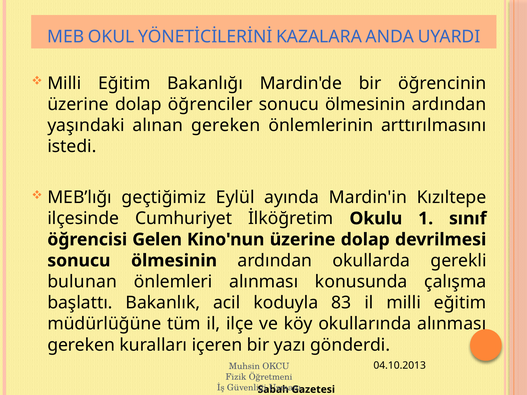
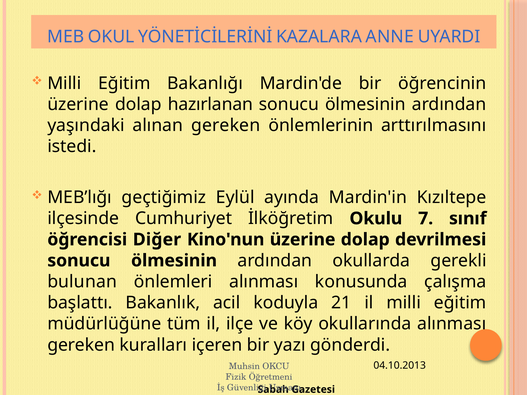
ANDA: ANDA -> ANNE (390, 37)
öğrenciler: öğrenciler -> hazırlanan (210, 104)
1: 1 -> 7 (426, 219)
Gelen: Gelen -> Diğer (157, 240)
83: 83 -> 21 (341, 303)
